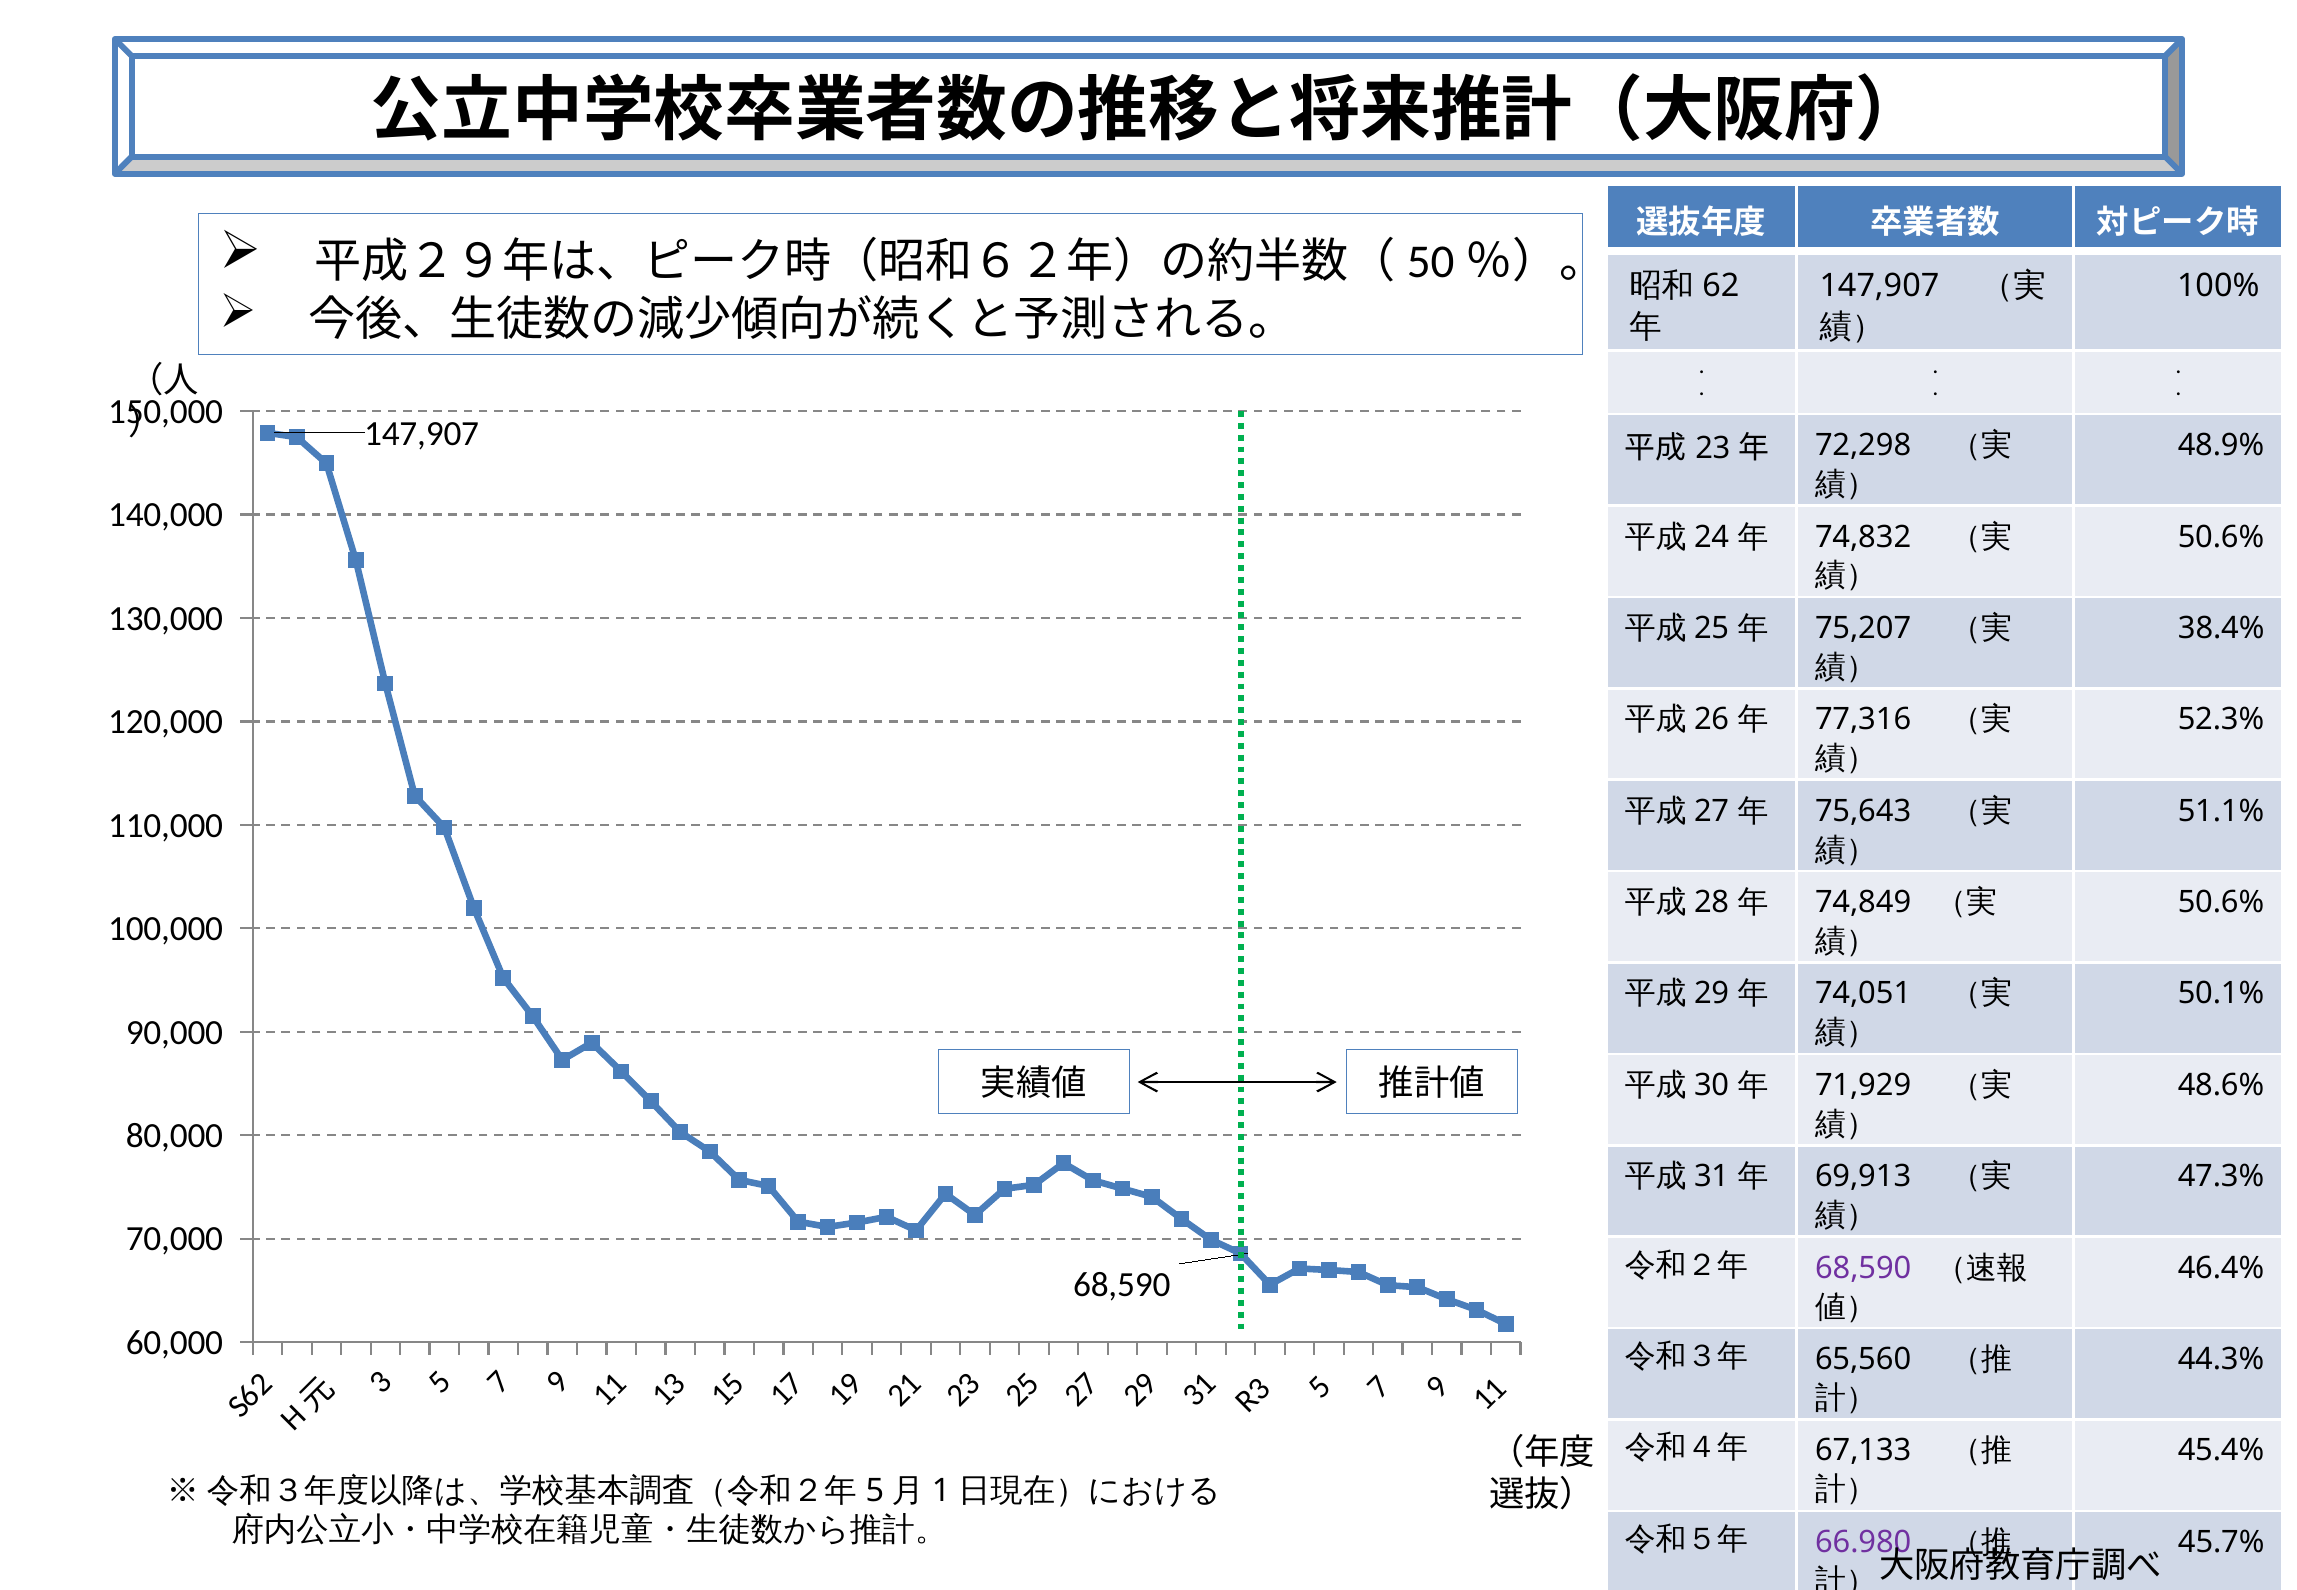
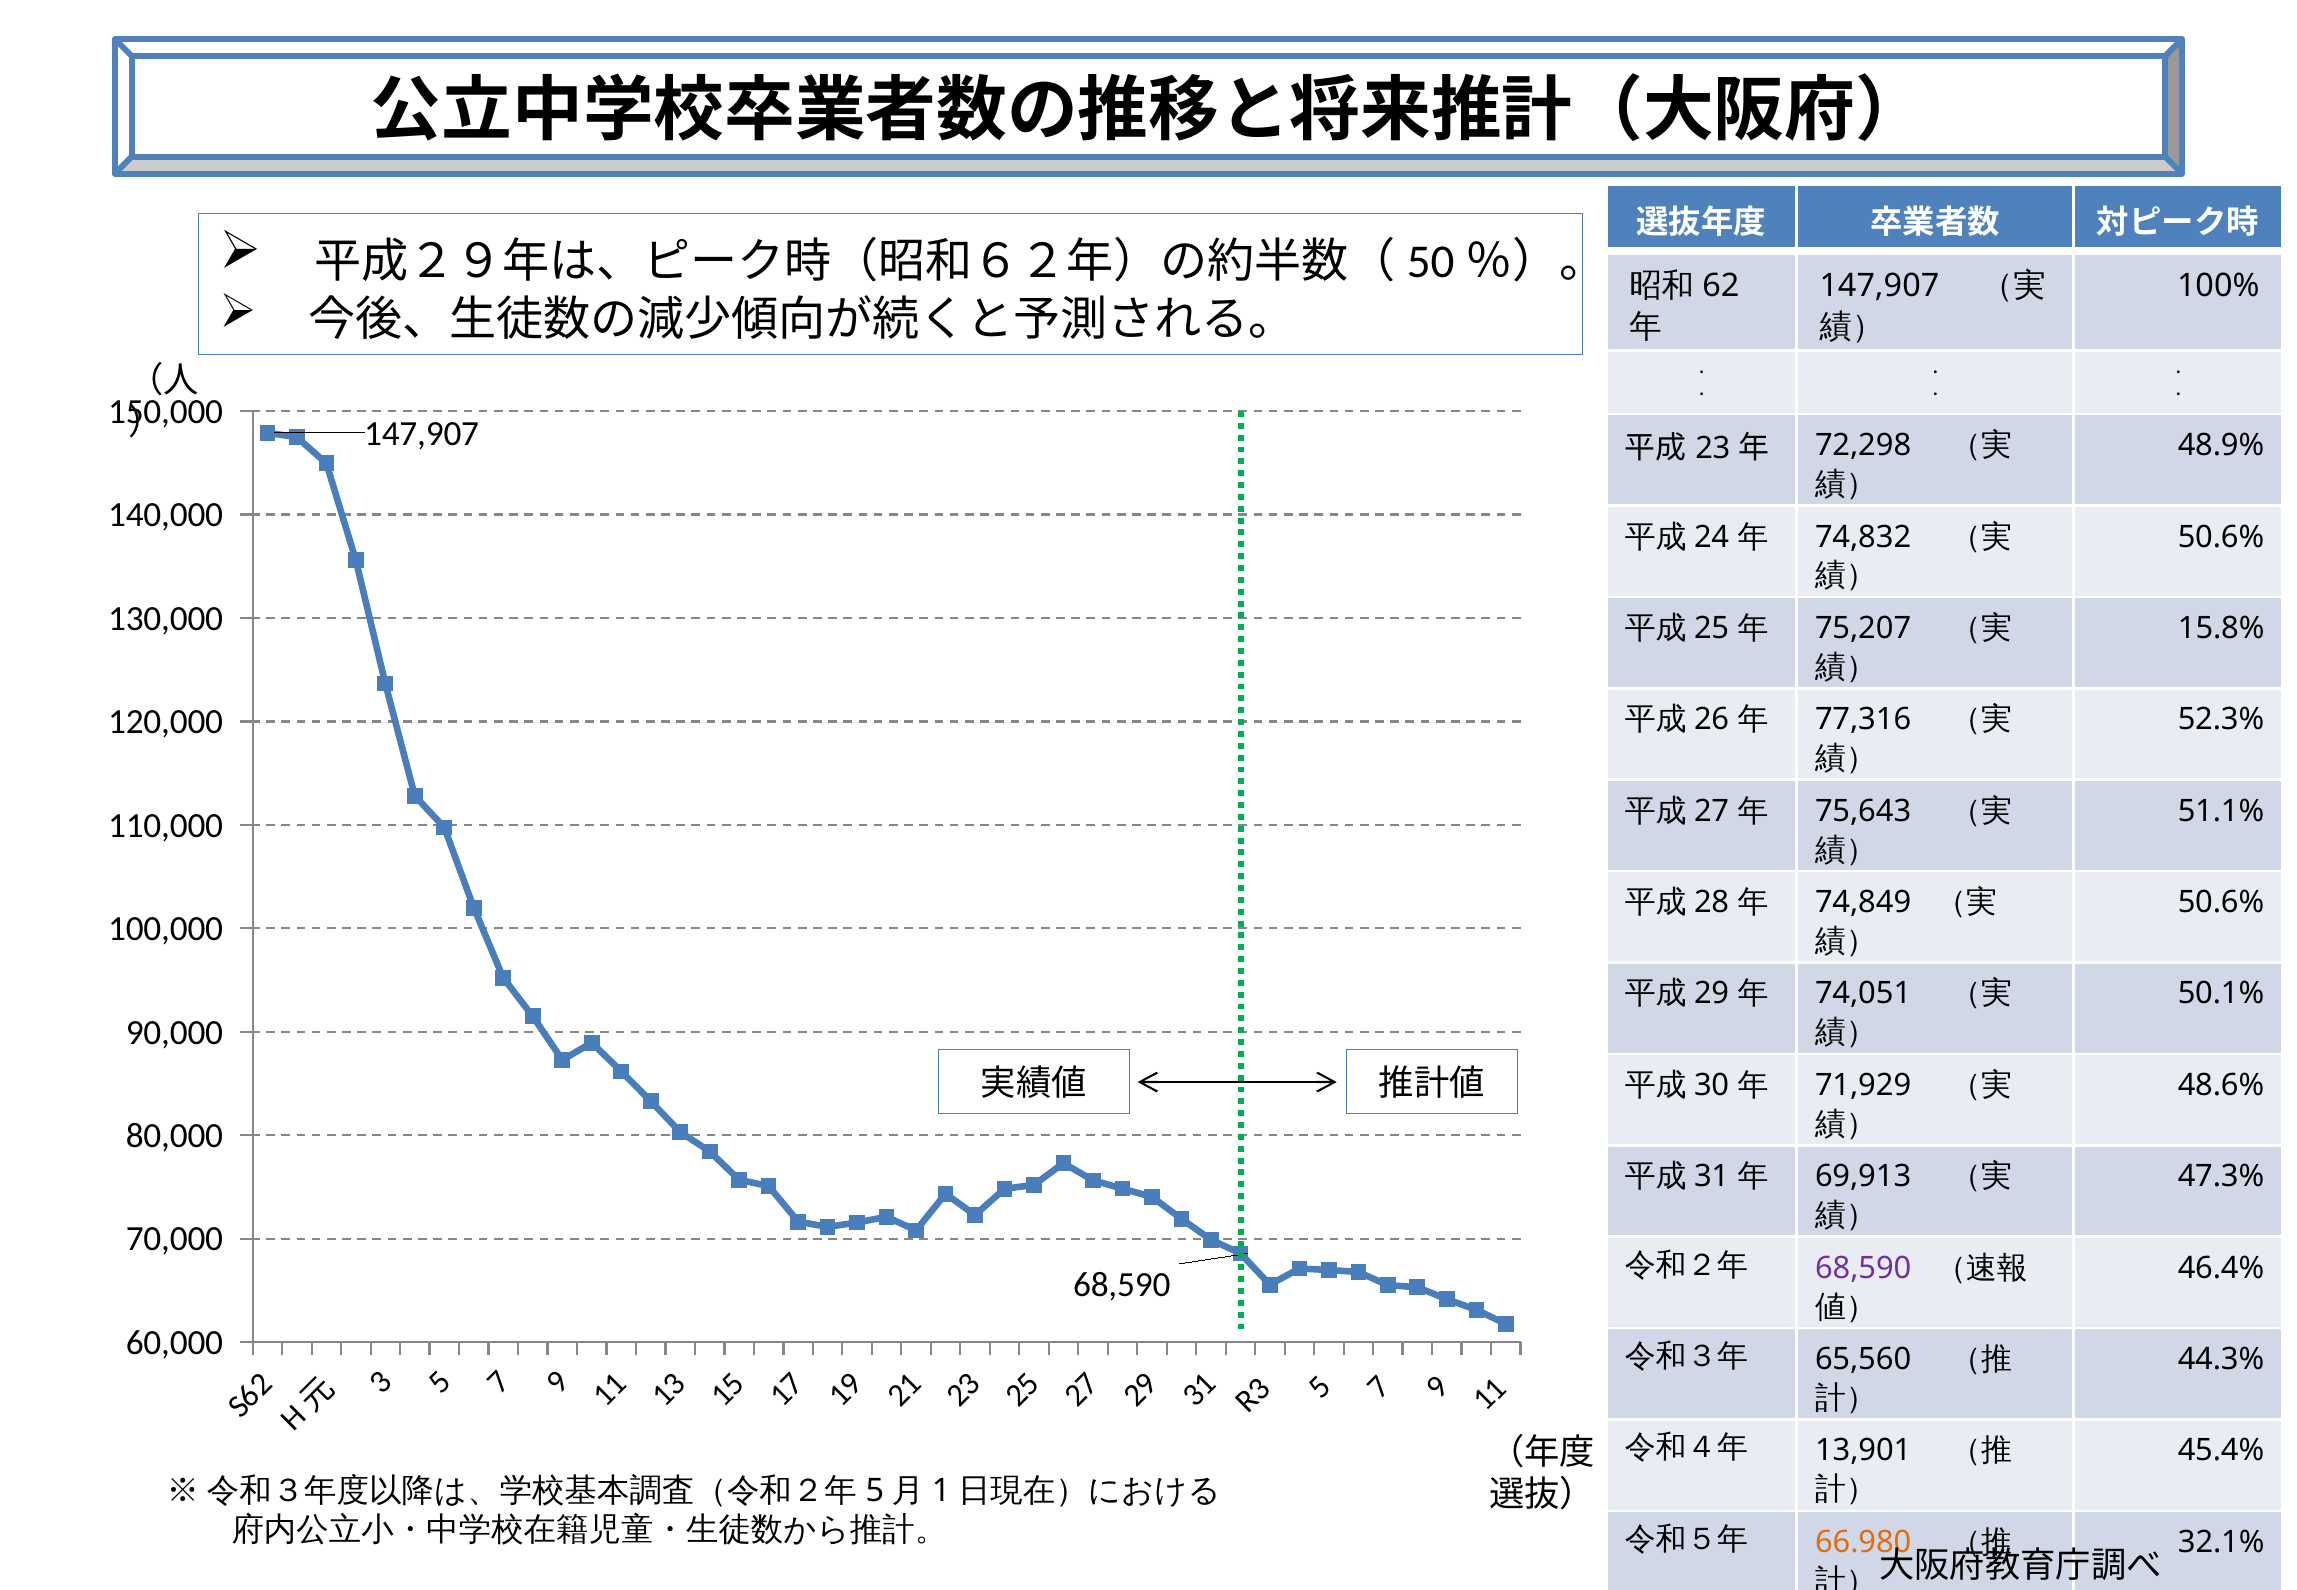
38.4%: 38.4% -> 15.8% (2221, 628)
67,133: 67,133 -> 13,901 (1863, 1451)
66.980 colour: purple -> orange (1863, 1542)
45.7%: 45.7% -> 32.1% (2221, 1542)
